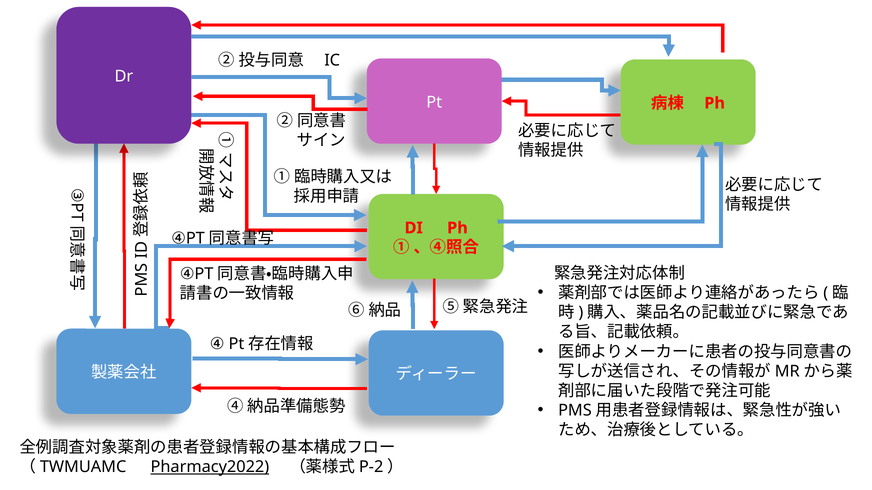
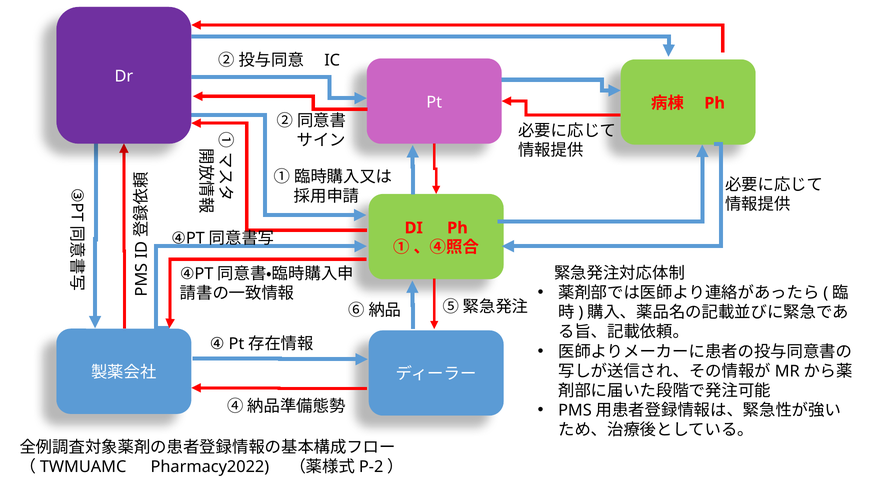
Pharmacy2022 underline: present -> none (210, 467)
